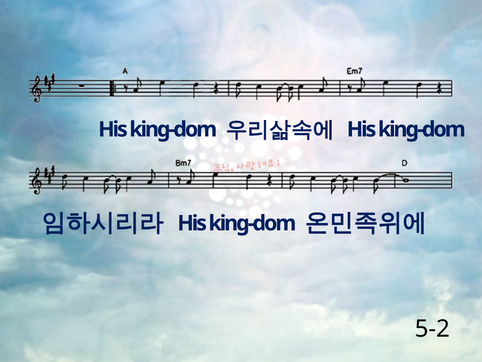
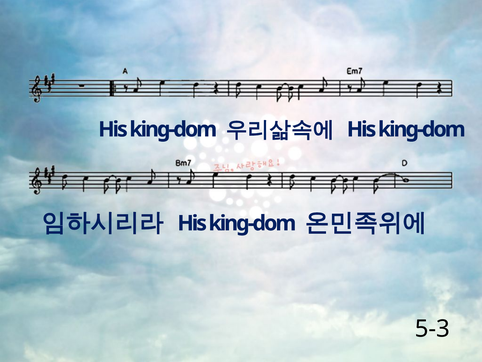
5-2: 5-2 -> 5-3 (432, 328)
